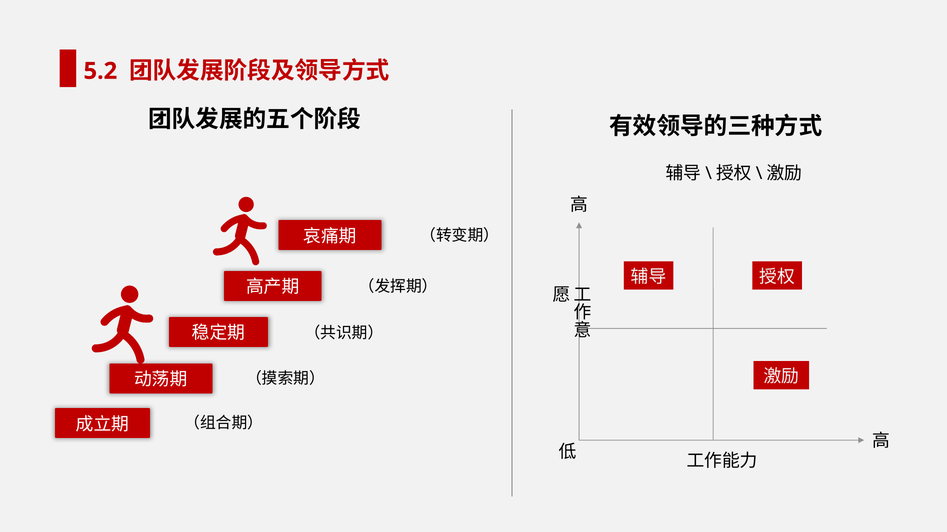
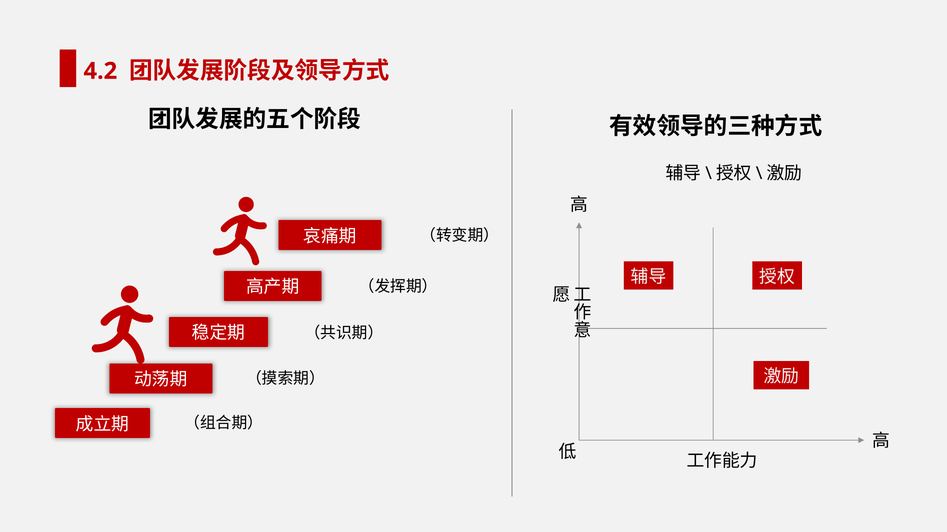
5.2: 5.2 -> 4.2 (100, 71)
